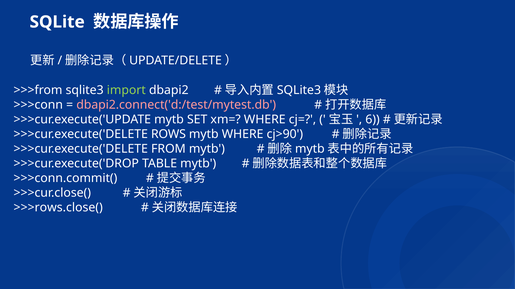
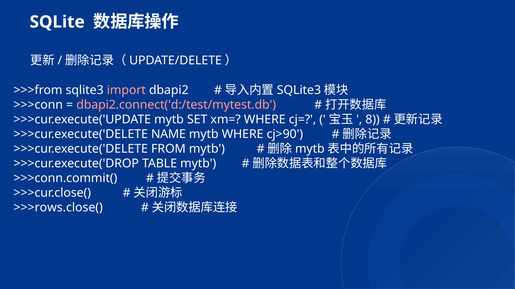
import colour: light green -> pink (126, 90)
6: 6 -> 8 (373, 120)
ROWS: ROWS -> NAME (168, 134)
